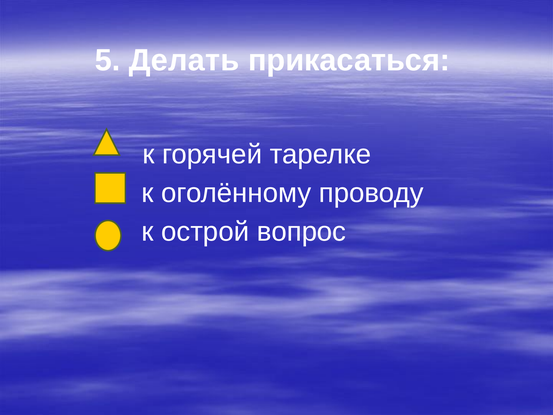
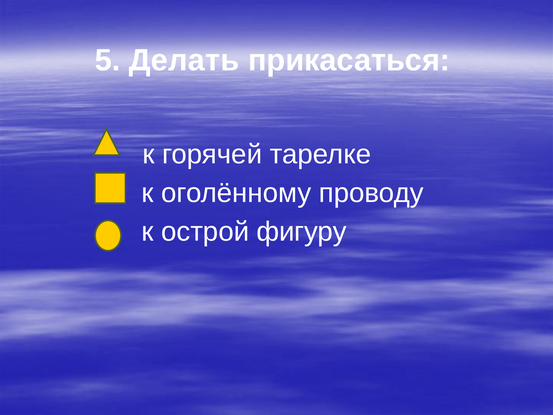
вопрос: вопрос -> фигуру (302, 232)
